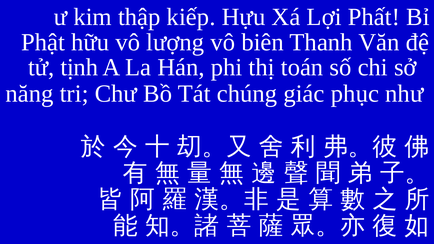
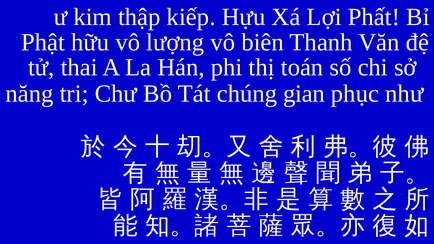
tịnh: tịnh -> thai (79, 67)
giác: giác -> gian (304, 94)
